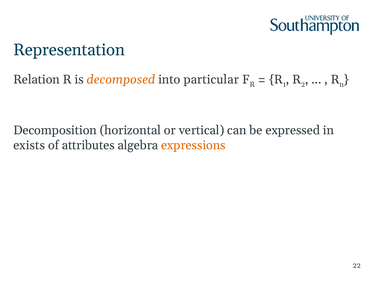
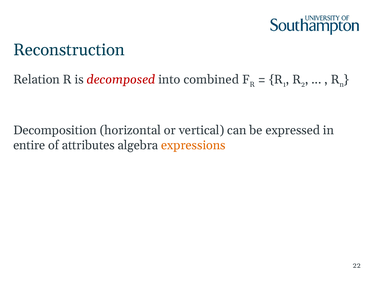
Representation: Representation -> Reconstruction (69, 50)
decomposed colour: orange -> red (121, 79)
particular: particular -> combined (211, 79)
exists: exists -> entire (29, 145)
